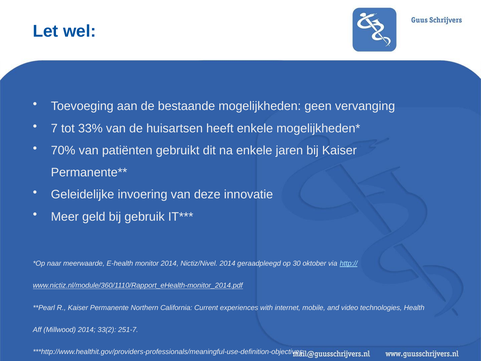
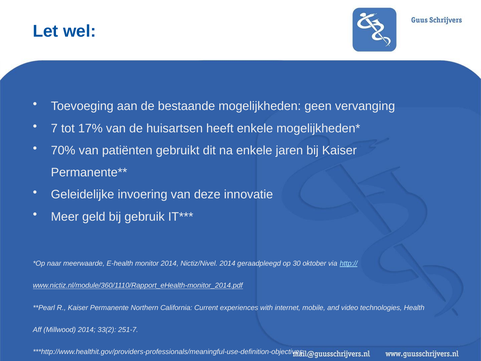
33%: 33% -> 17% (90, 128)
